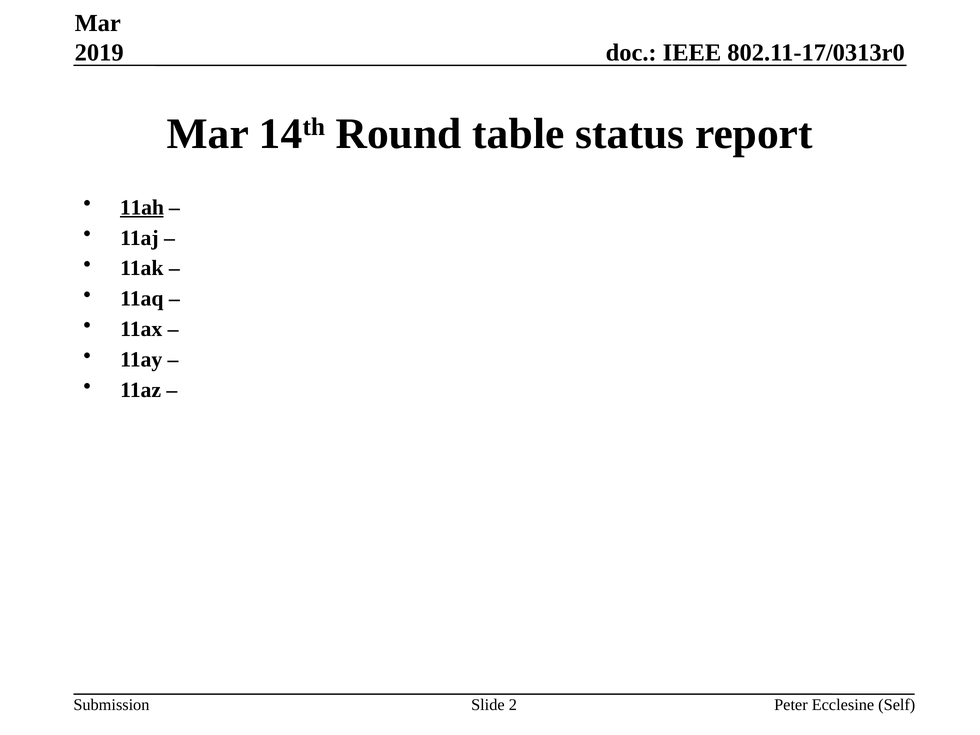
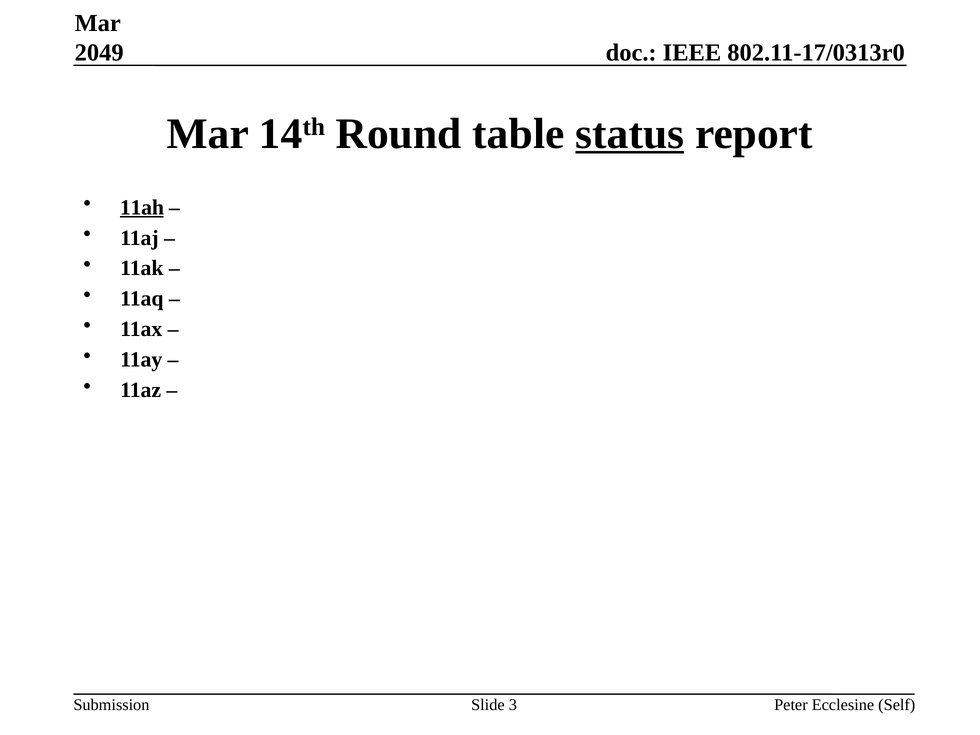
2019: 2019 -> 2049 (99, 53)
status underline: none -> present (630, 134)
2: 2 -> 3 (513, 705)
